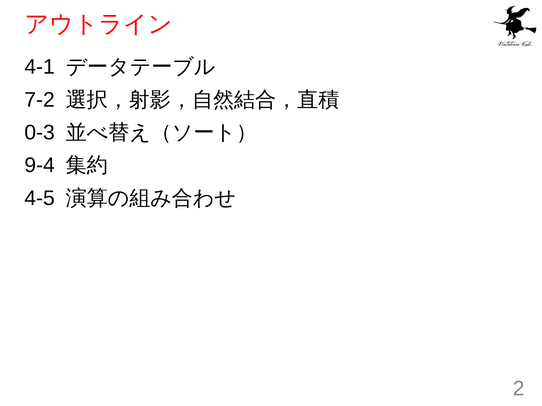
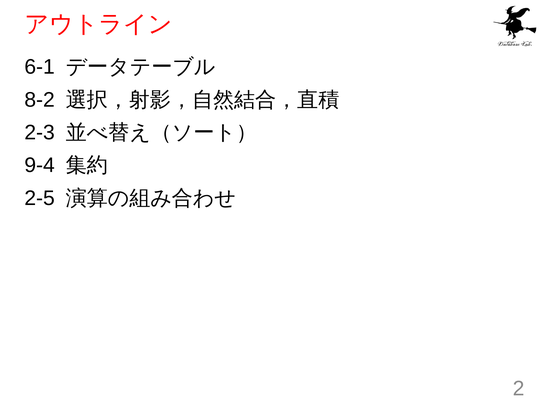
4-1: 4-1 -> 6-1 (40, 67)
7-2: 7-2 -> 8-2 (40, 100)
0-3: 0-3 -> 2-3 (40, 133)
4-5: 4-5 -> 2-5 (40, 198)
